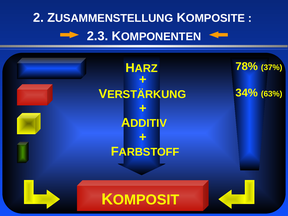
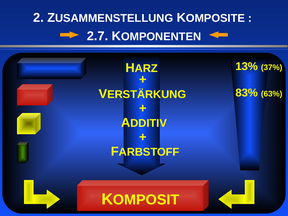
2.3: 2.3 -> 2.7 (98, 36)
78%: 78% -> 13% (247, 66)
34%: 34% -> 83% (247, 93)
